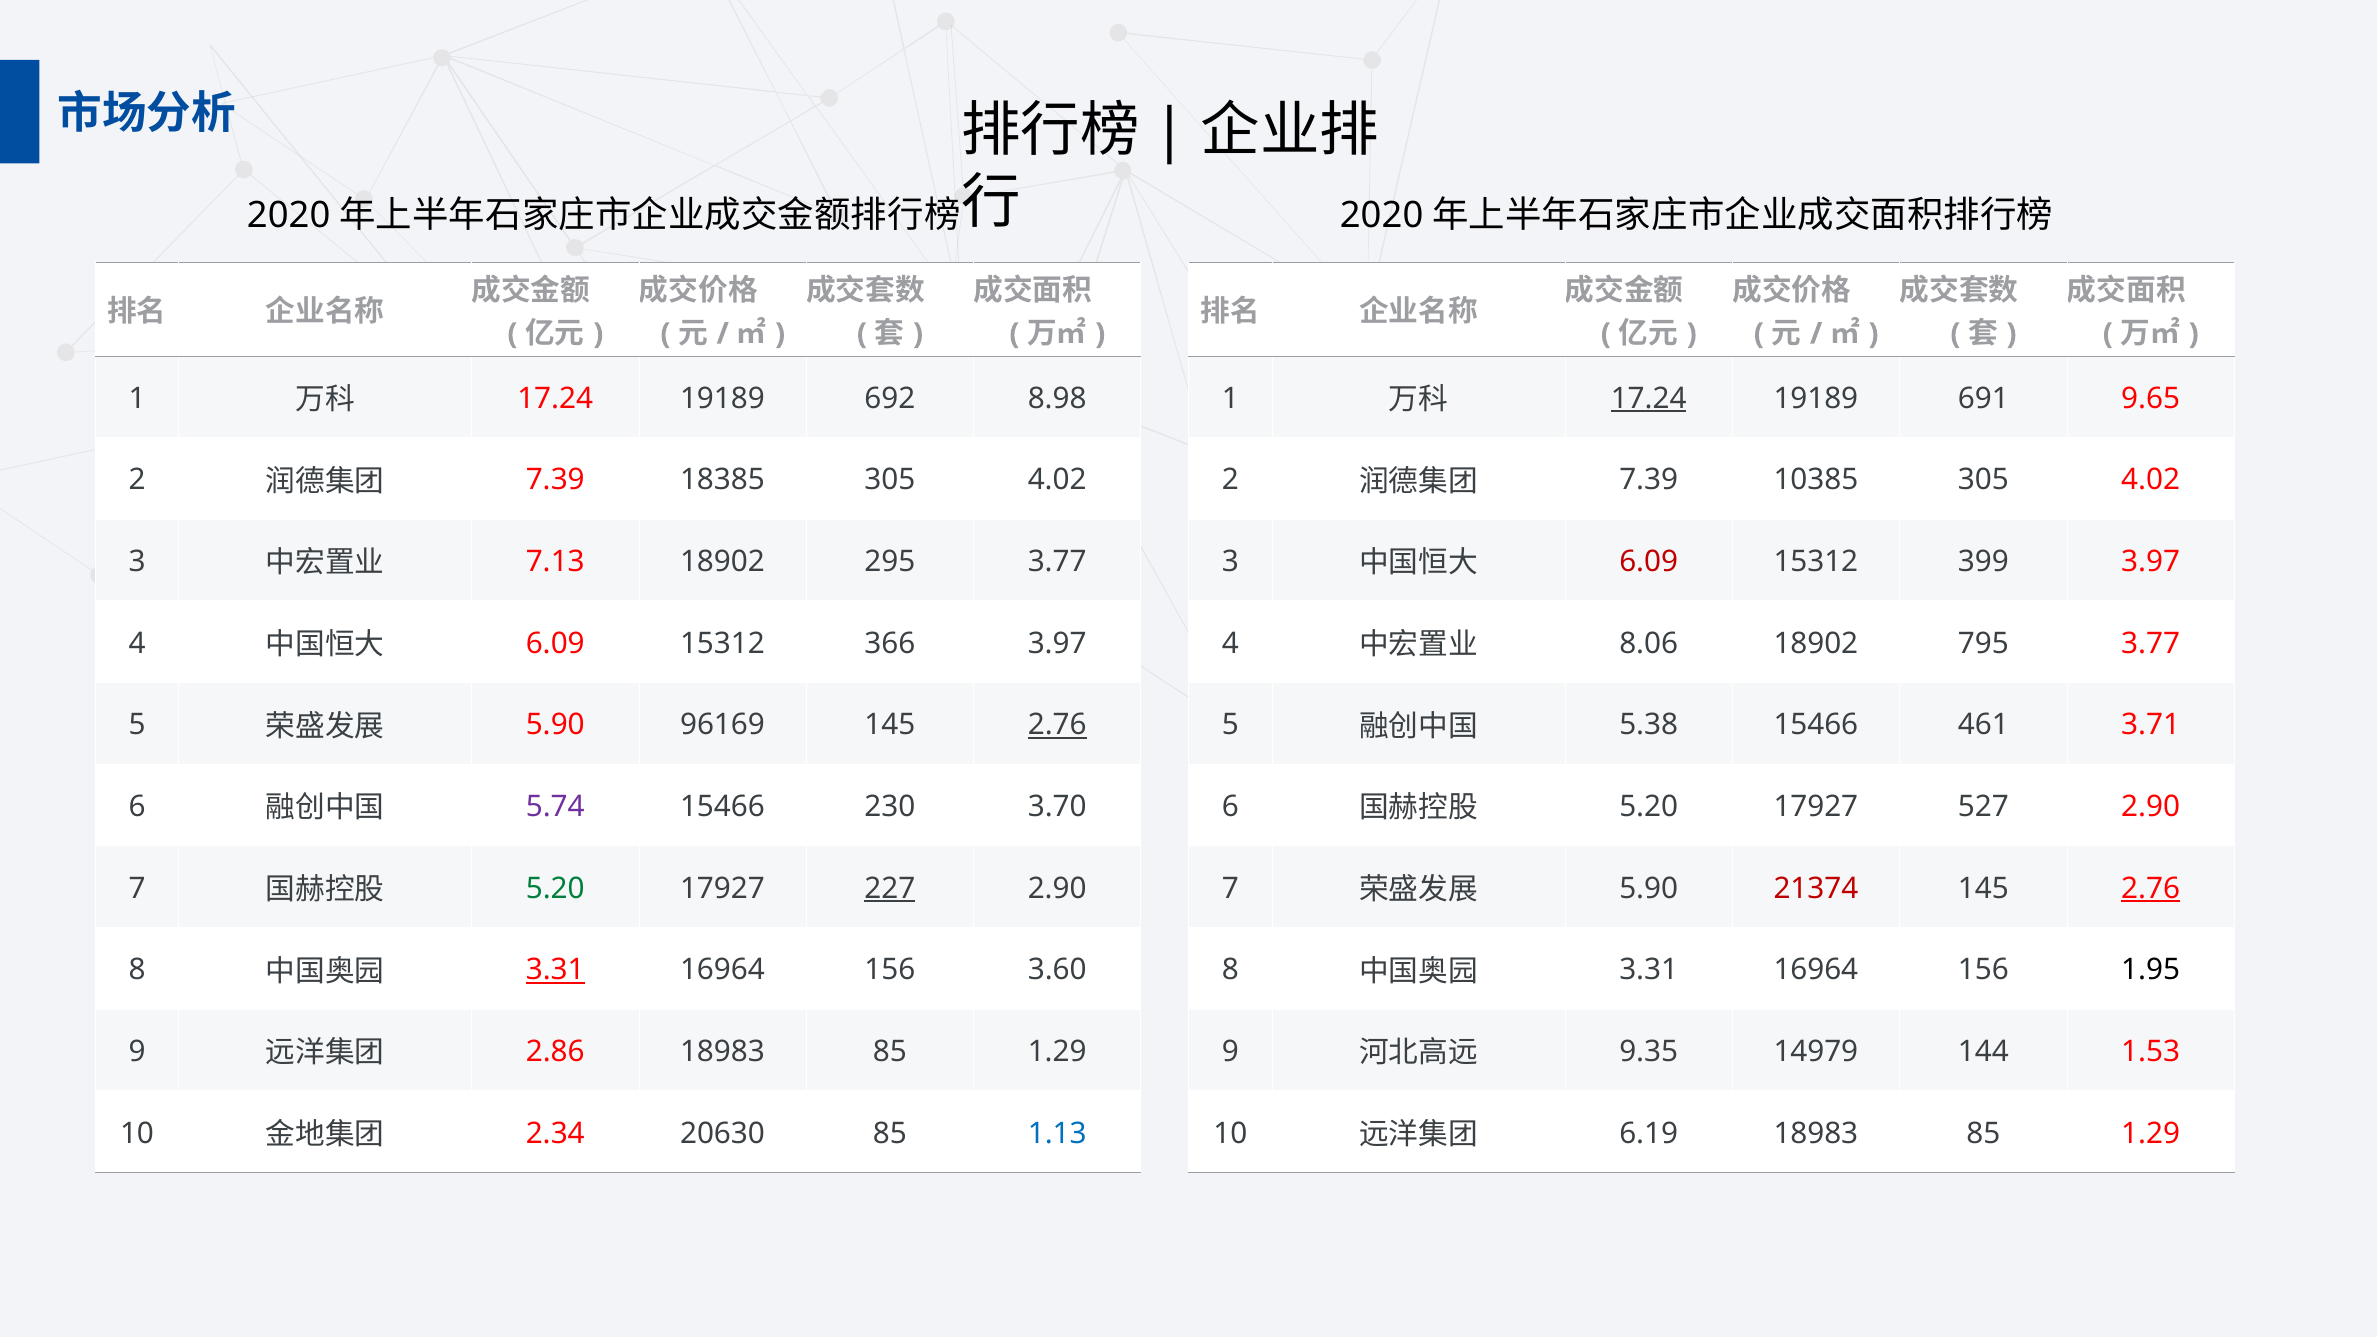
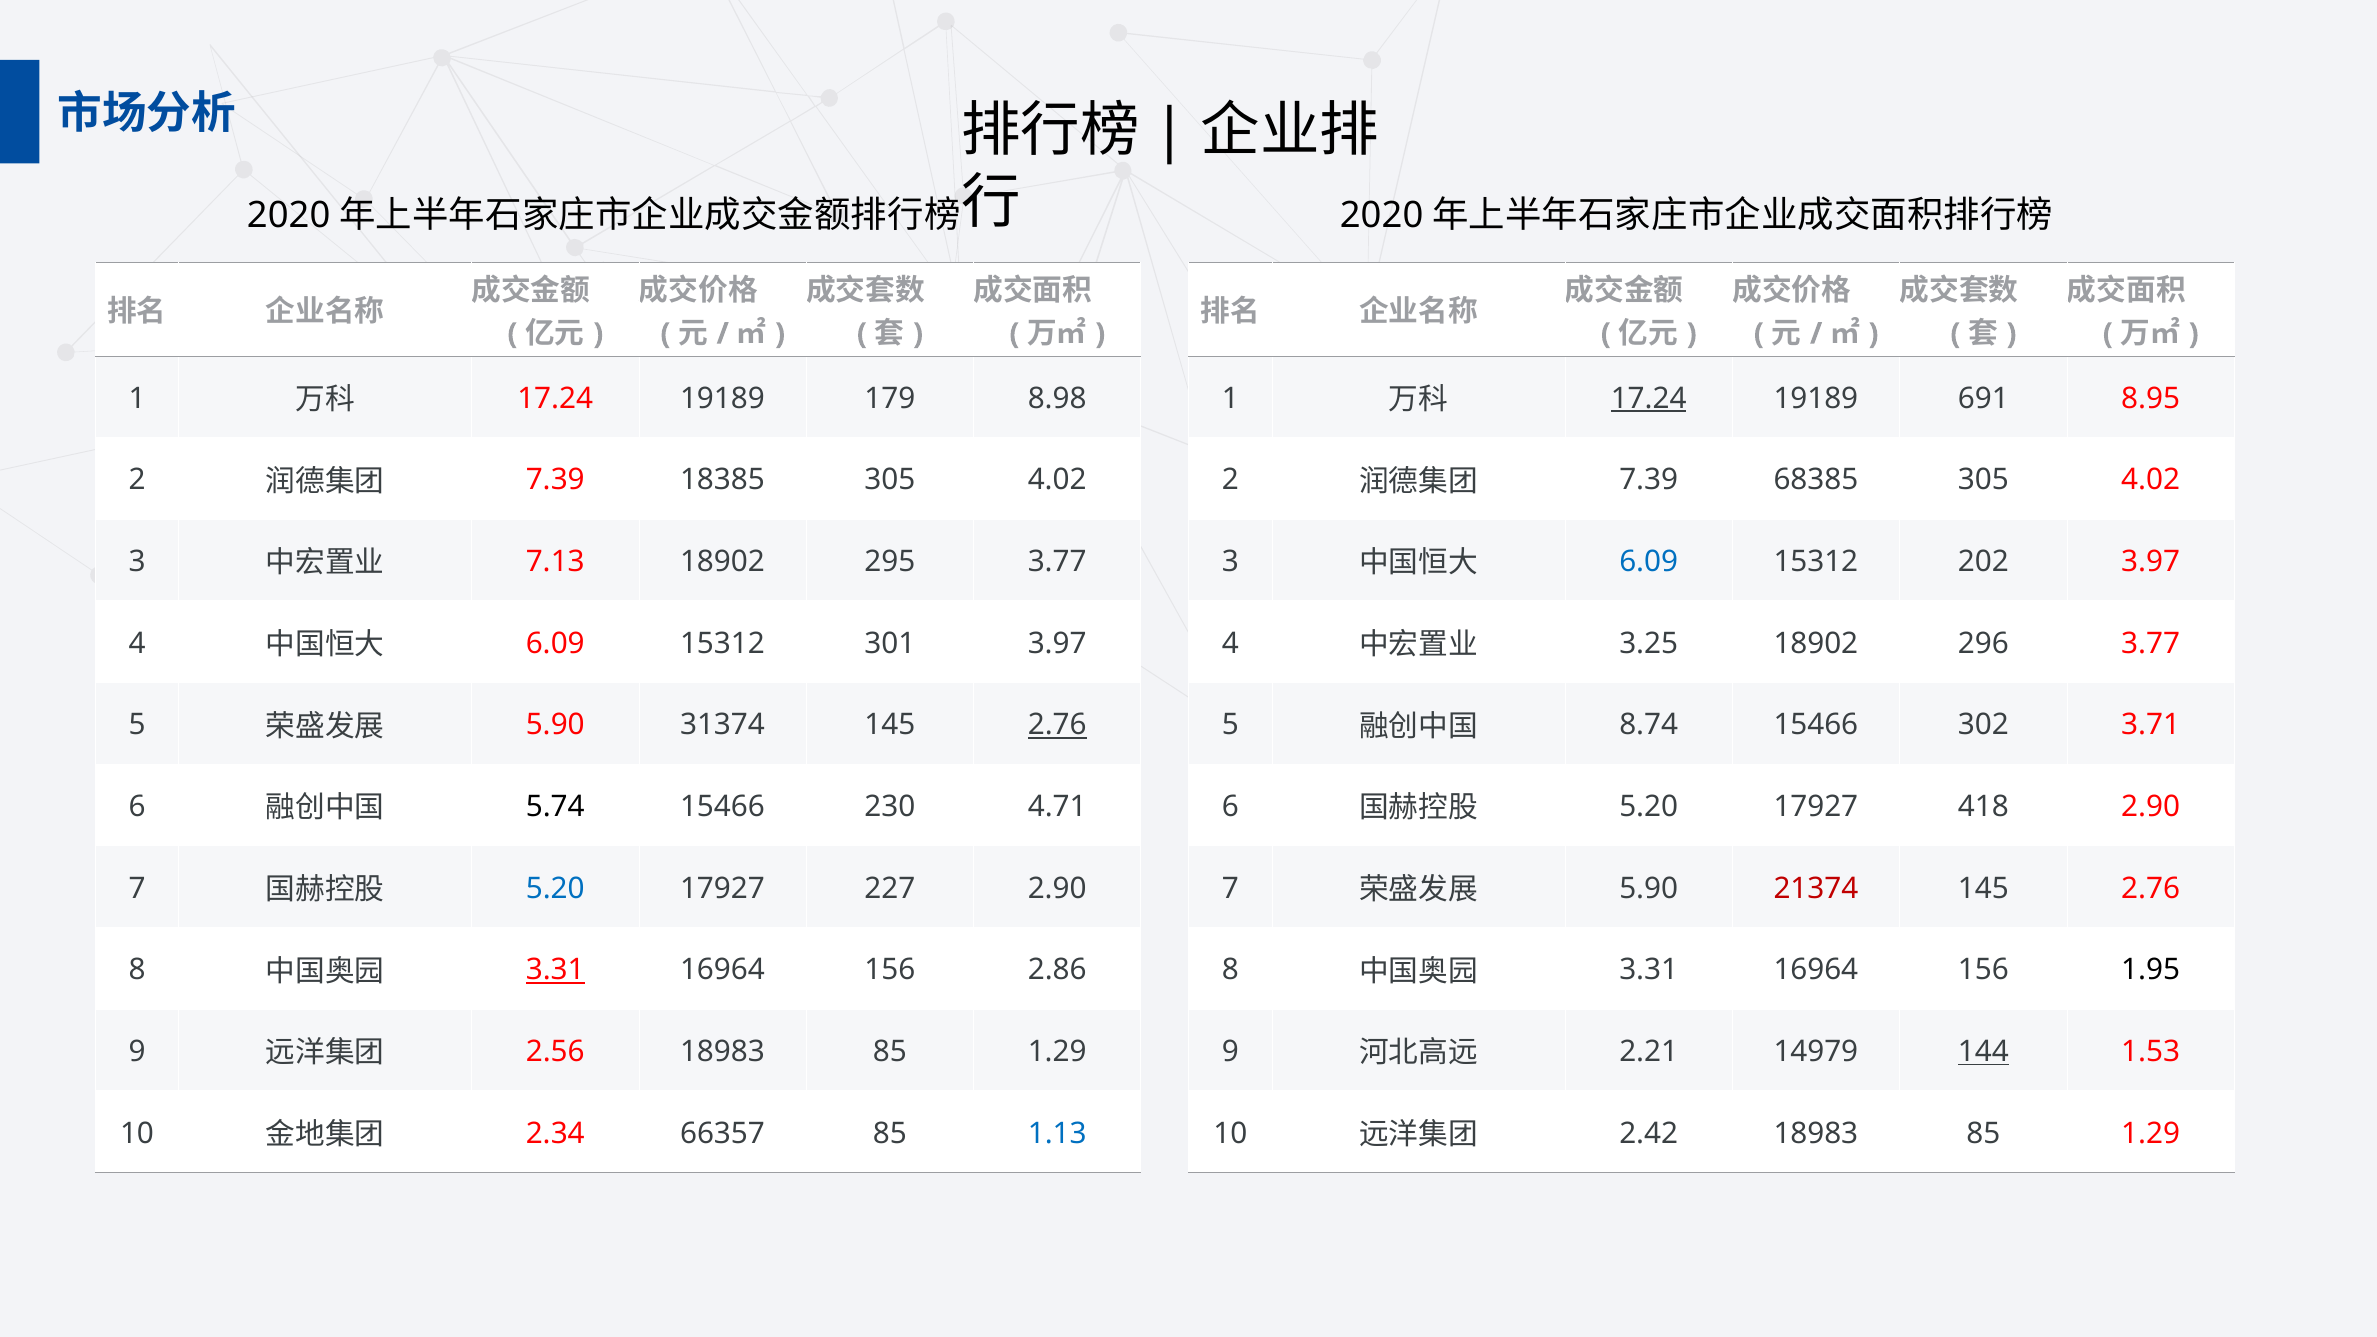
692: 692 -> 179 (890, 399)
9.65: 9.65 -> 8.95 (2151, 399)
10385: 10385 -> 68385 (1816, 480)
6.09 colour: red -> blue (1649, 562)
399: 399 -> 202 (1983, 562)
366: 366 -> 301 (890, 643)
8.06: 8.06 -> 3.25 (1649, 643)
795: 795 -> 296 (1983, 643)
96169: 96169 -> 31374 (722, 725)
5.38: 5.38 -> 8.74 (1649, 725)
461: 461 -> 302 (1983, 725)
5.74 colour: purple -> black (555, 807)
3.70: 3.70 -> 4.71 (1057, 807)
527: 527 -> 418 (1983, 807)
5.20 colour: green -> blue (555, 888)
227 underline: present -> none (890, 888)
2.76 underline: present -> none (2151, 888)
3.60: 3.60 -> 2.86 (1057, 970)
2.86: 2.86 -> 2.56 (555, 1052)
9.35: 9.35 -> 2.21 (1649, 1052)
144 underline: none -> present (1983, 1052)
20630: 20630 -> 66357 (722, 1133)
6.19: 6.19 -> 2.42 (1649, 1133)
